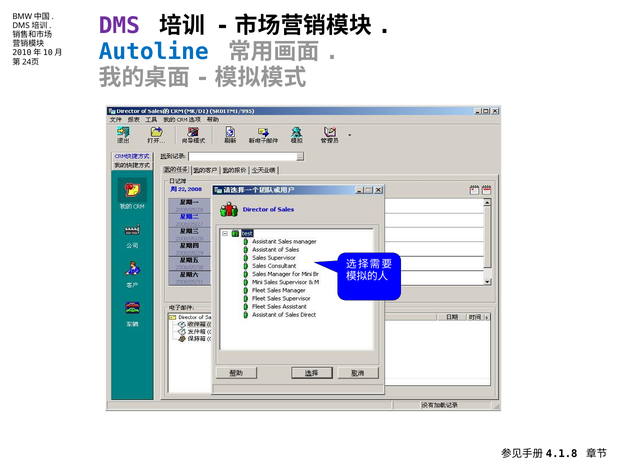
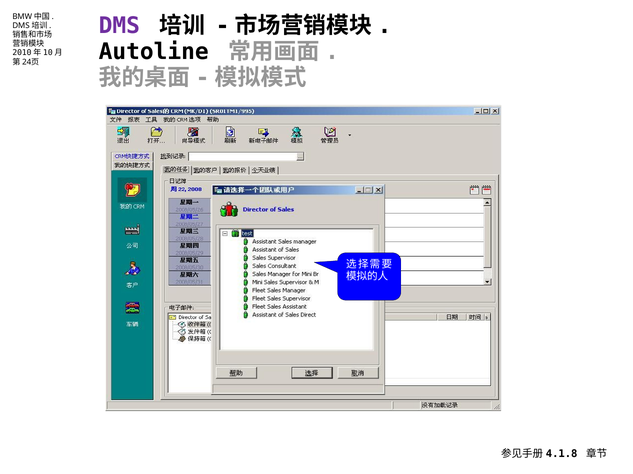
Autoline colour: blue -> black (154, 52)
